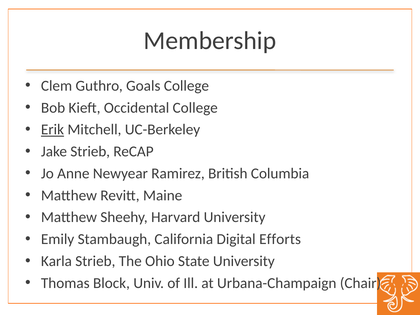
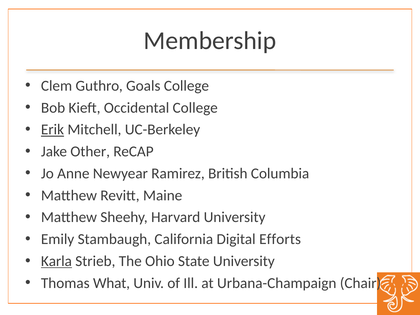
Jake Strieb: Strieb -> Other (90, 152)
Karla underline: none -> present (56, 261)
Block: Block -> What (112, 283)
